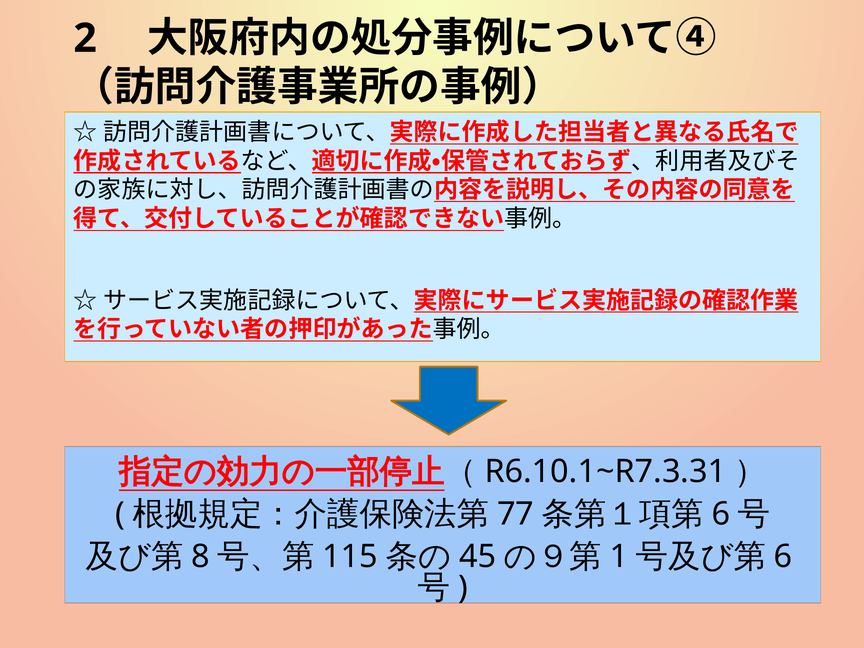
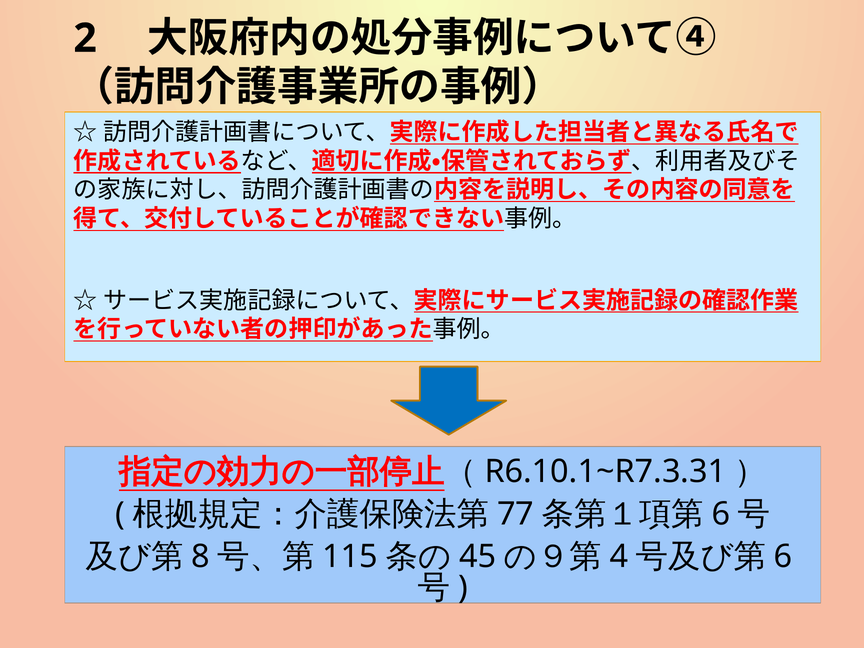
1: 1 -> 4 (619, 557)
